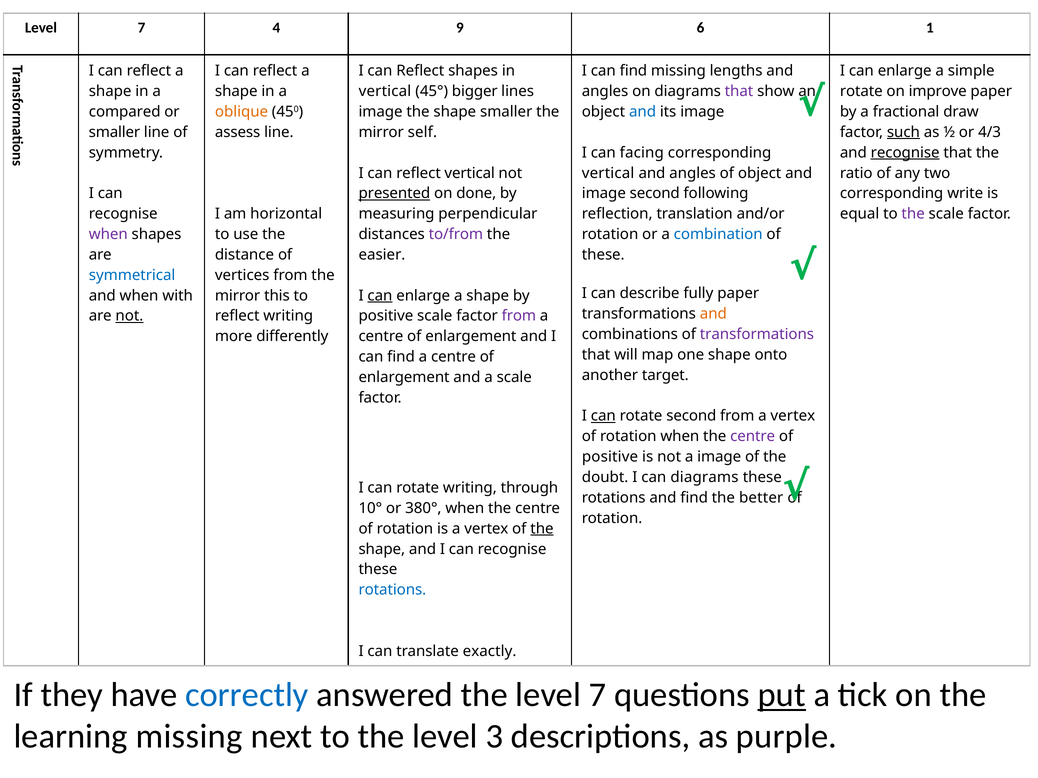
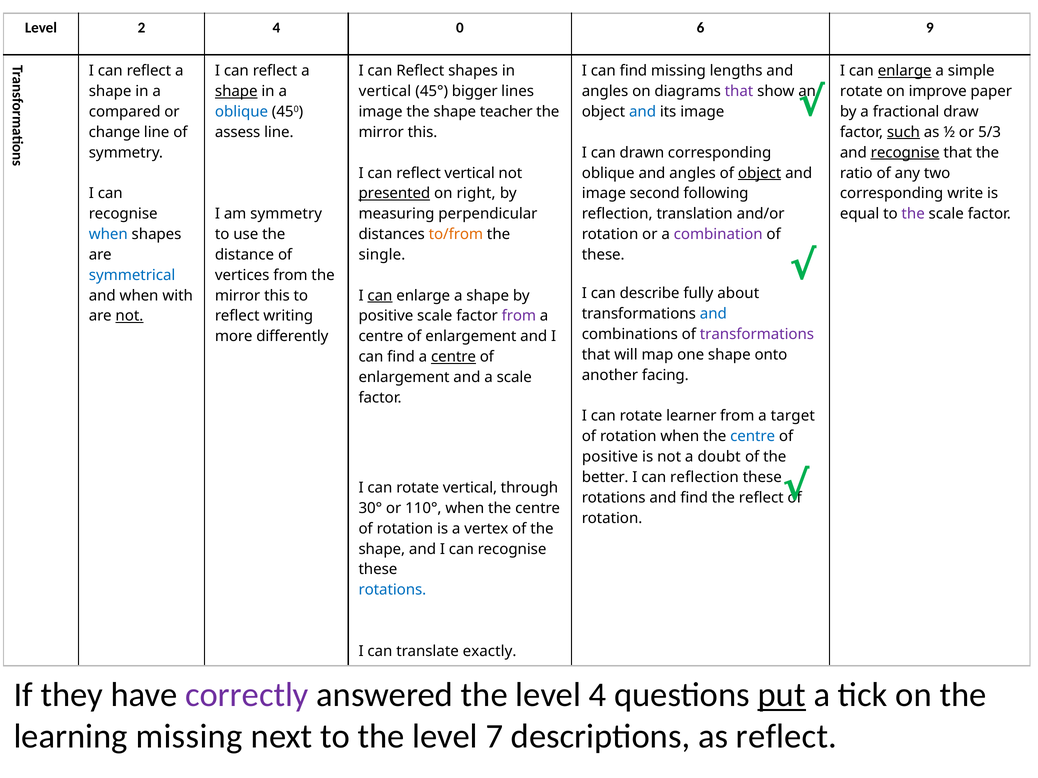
7: 7 -> 2 (142, 28)
9: 9 -> 0 (460, 28)
1: 1 -> 9 (930, 28)
enlarge underline: none -> present (905, 71)
shape underline: none -> present (236, 91)
oblique colour: orange -> blue (242, 112)
shape smaller: smaller -> teacher (506, 112)
smaller: smaller -> change (114, 132)
self: self -> this (423, 132)
4/3: 4/3 -> 5/3 (990, 132)
facing: facing -> drawn (642, 153)
vertical: vertical -> oblique (608, 173)
object underline: none -> present (760, 173)
done: done -> right (476, 194)
am horizontal: horizontal -> symmetry (286, 214)
when colour: purple -> blue (108, 234)
to/from colour: purple -> orange (456, 234)
combination colour: blue -> purple (718, 234)
easier: easier -> single (382, 255)
fully paper: paper -> about (738, 294)
and colour: orange -> blue (713, 314)
centre underline: none -> present (454, 357)
target: target -> facing (665, 375)
can underline: present -> none (603, 416)
rotate second: second -> learner (691, 416)
from a vertex: vertex -> target (793, 416)
centre colour: purple -> blue (753, 437)
a image: image -> doubt (719, 457)
doubt: doubt -> better (605, 478)
can diagrams: diagrams -> reflection (704, 478)
rotate writing: writing -> vertical (470, 488)
the better: better -> reflect (761, 498)
10°: 10° -> 30° (370, 509)
380°: 380° -> 110° (423, 509)
the underline: present -> none (542, 529)
correctly colour: blue -> purple (247, 695)
the level 7: 7 -> 4 (598, 695)
3: 3 -> 7 (494, 737)
as purple: purple -> reflect (787, 737)
